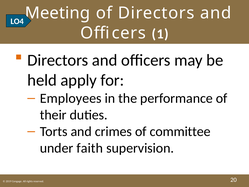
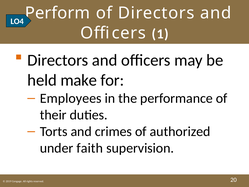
Meeting: Meeting -> Perform (57, 13)
apply: apply -> make (79, 80)
committee: committee -> authorized (180, 131)
